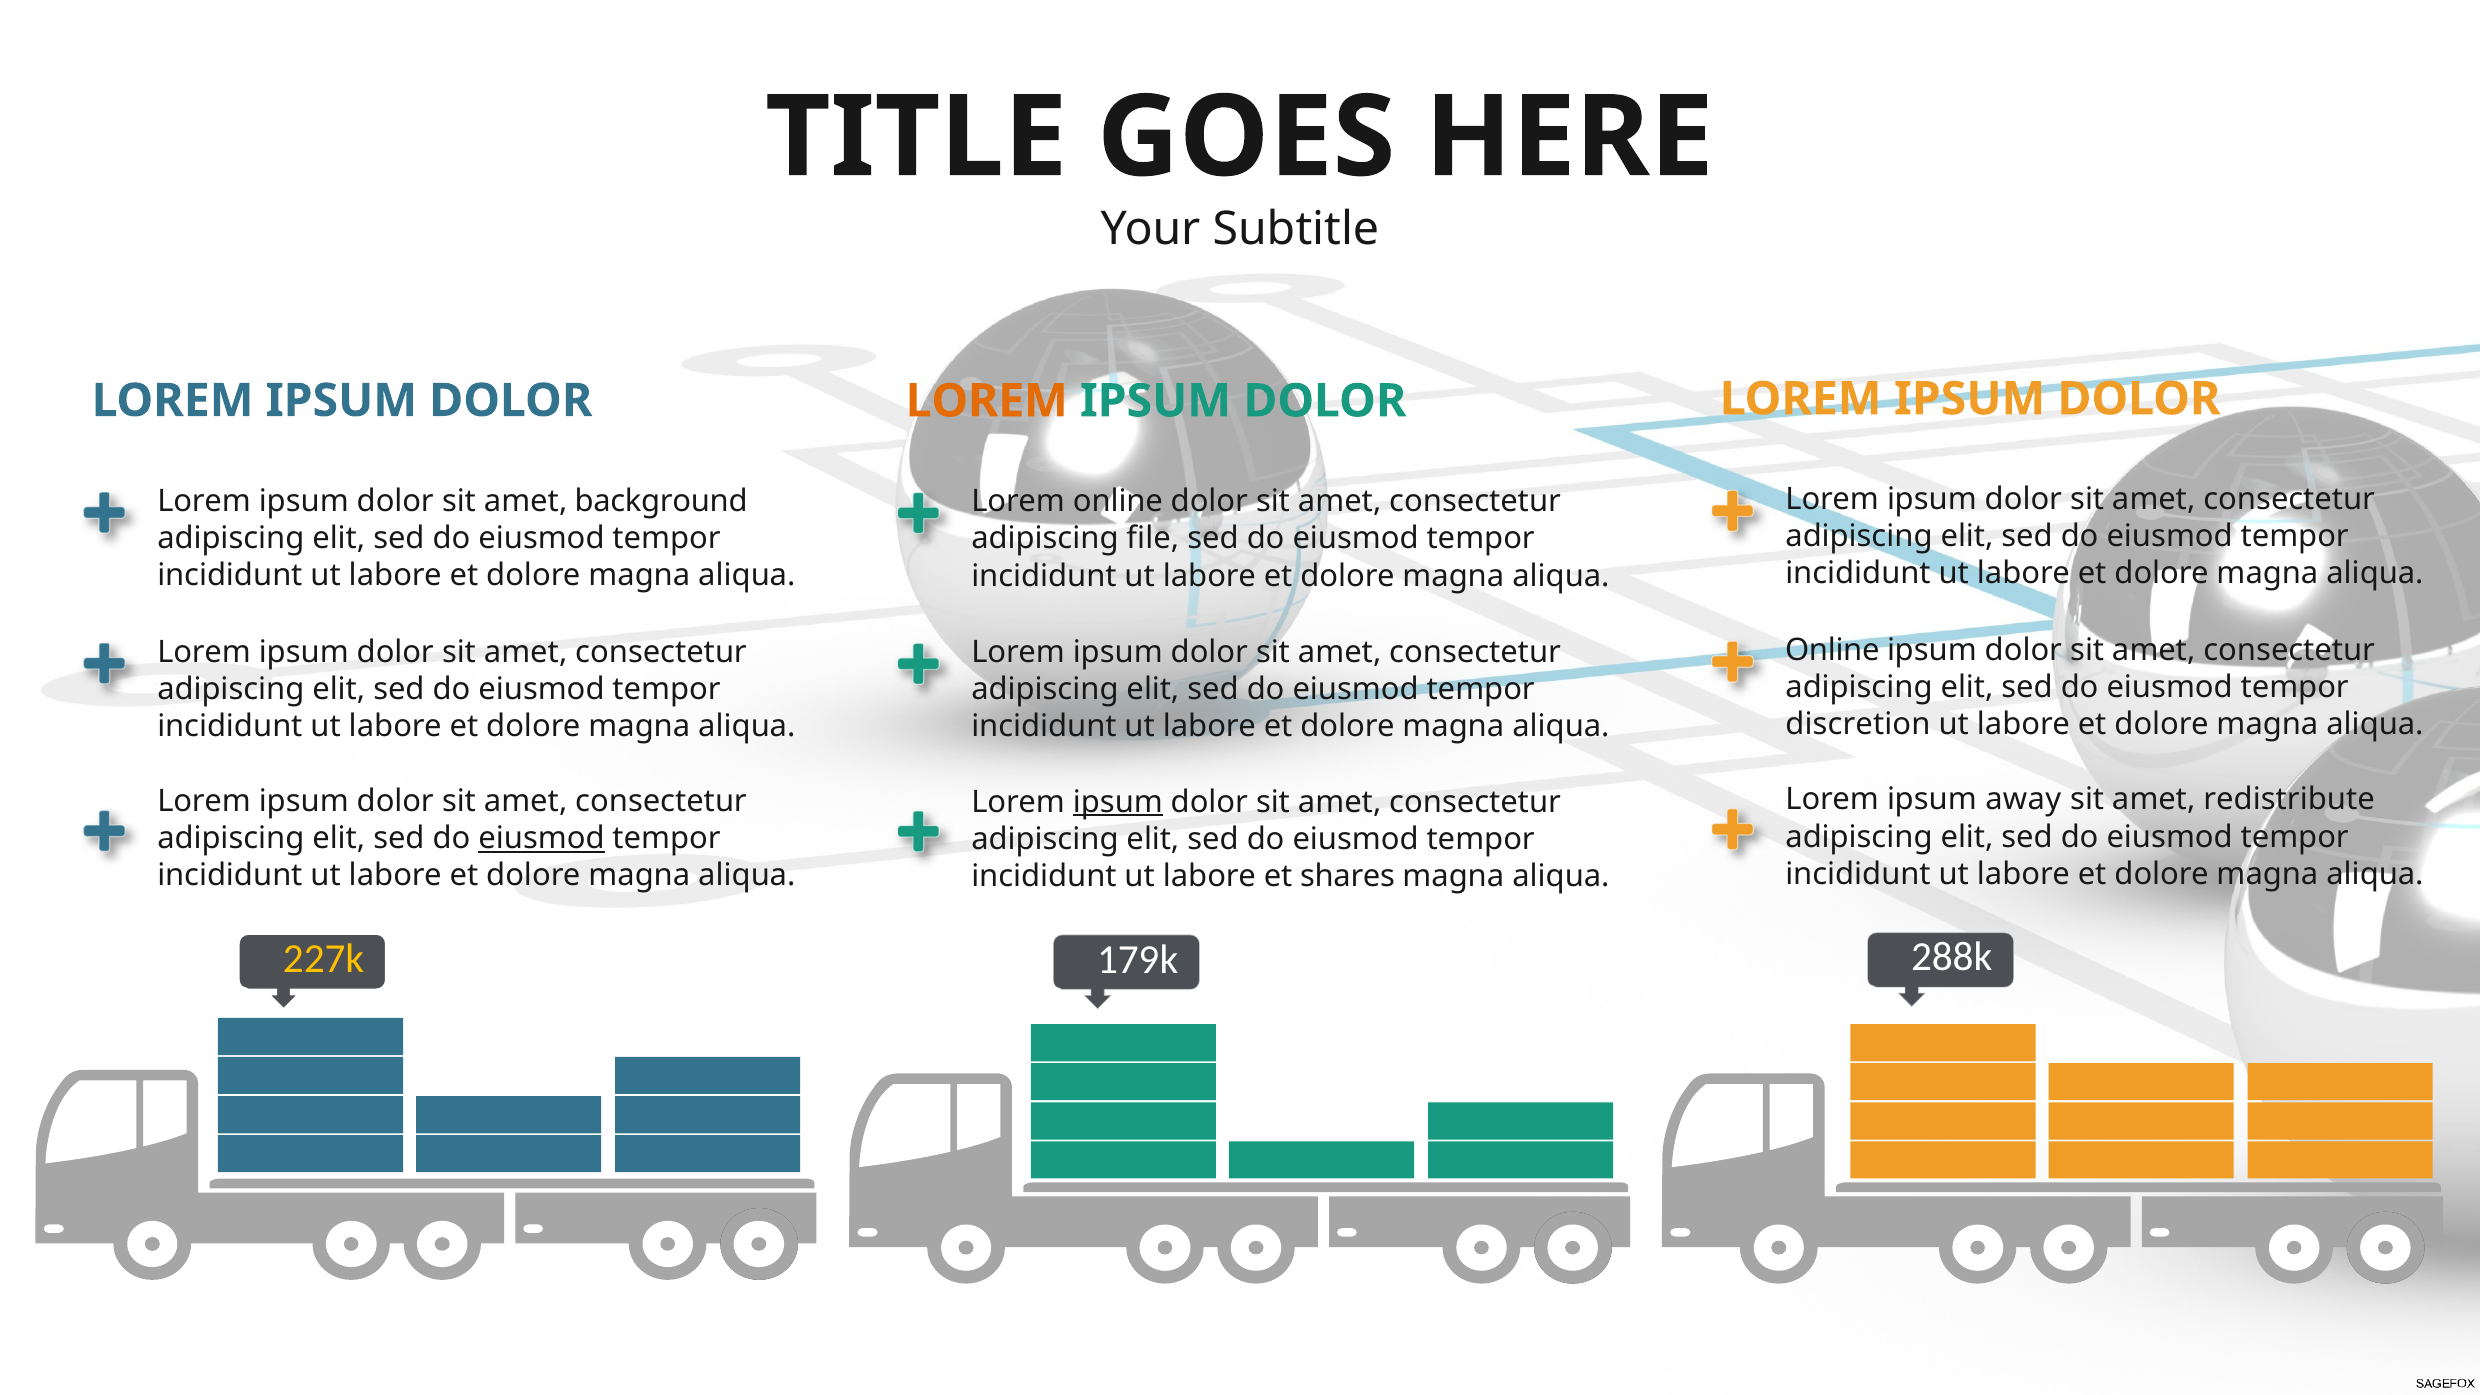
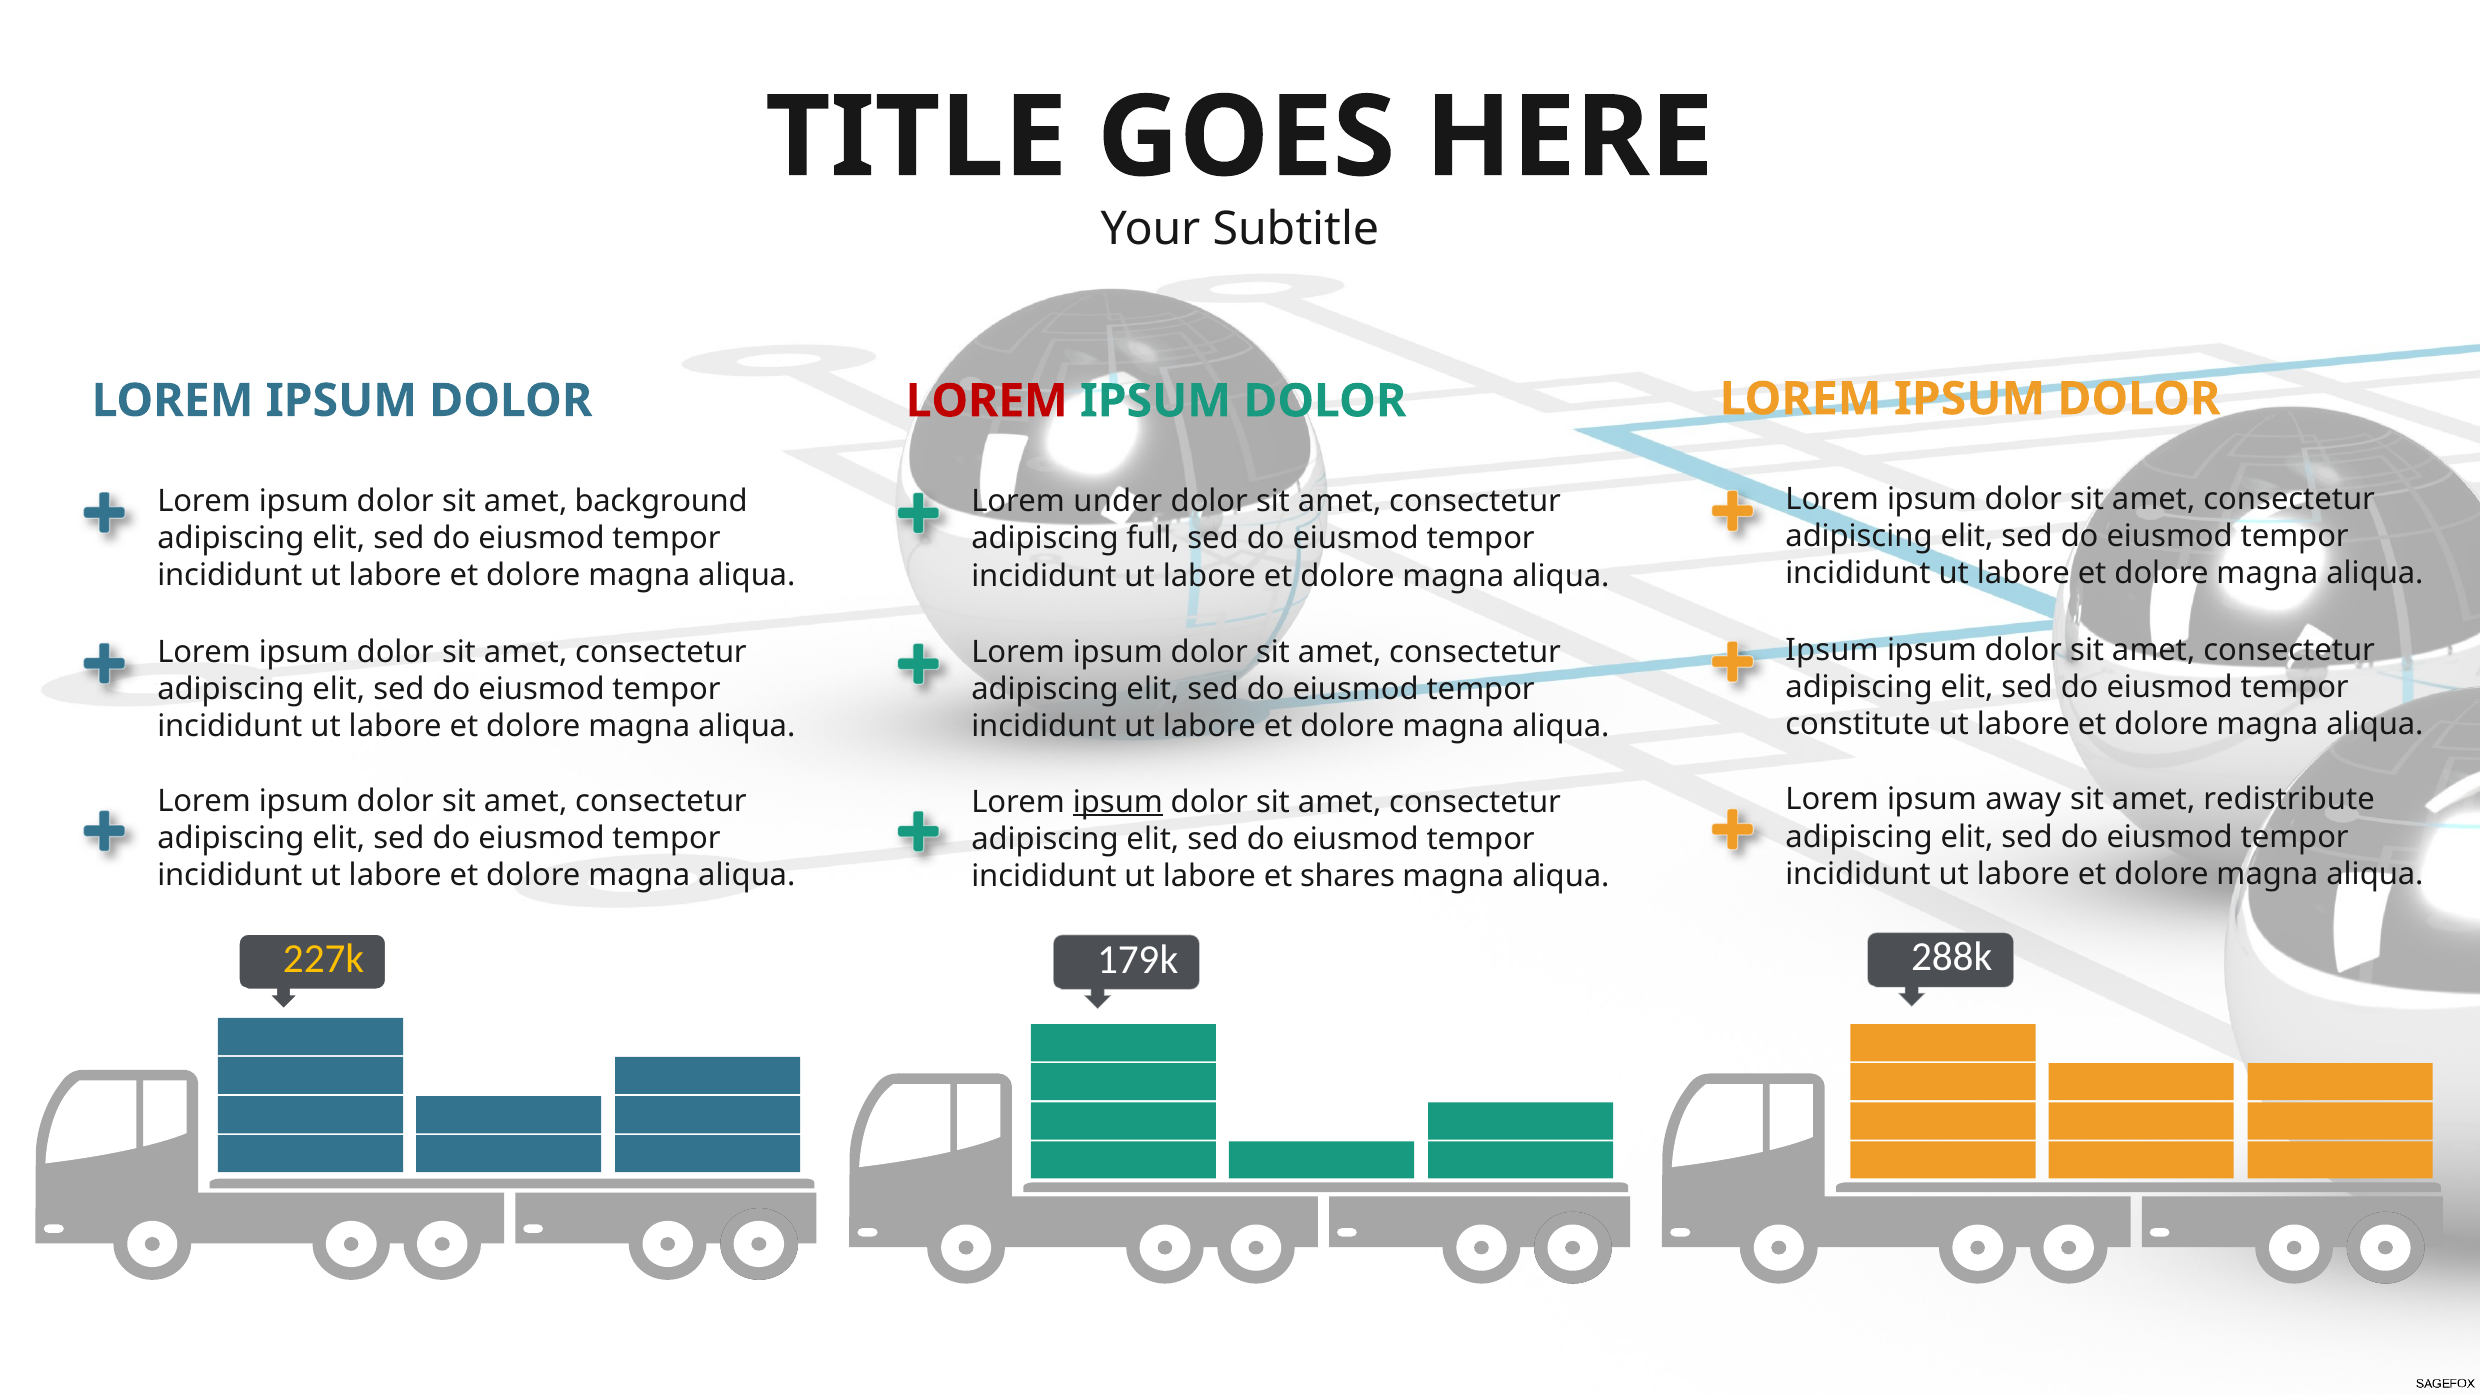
LOREM colour: orange -> red (987, 401)
Lorem online: online -> under (1118, 502)
file: file -> full (1153, 539)
Online: Online -> Ipsum (1832, 650)
discretion: discretion -> constitute (1858, 725)
eiusmod underline: present -> none (542, 839)
